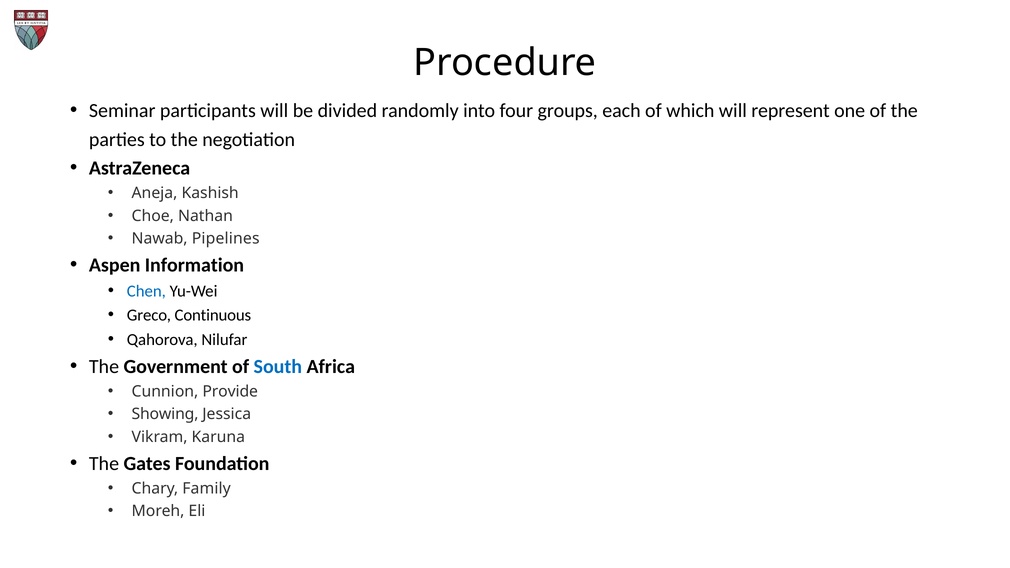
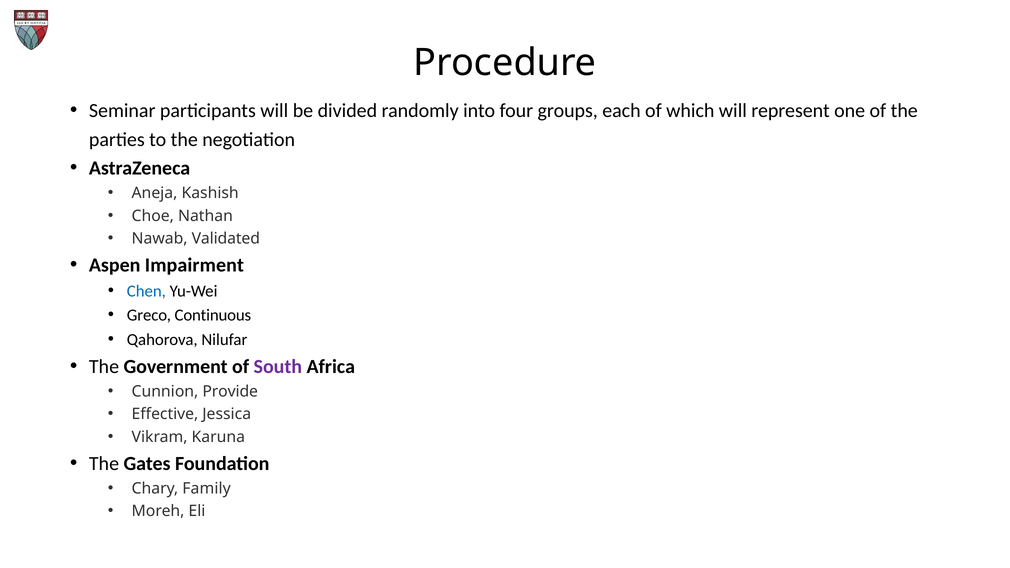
Pipelines: Pipelines -> Validated (226, 239)
Information: Information -> Impairment (194, 265)
South colour: blue -> purple (278, 367)
Showing: Showing -> Effective (165, 414)
